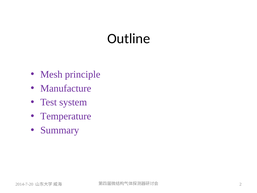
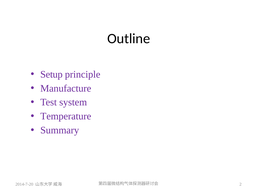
Mesh: Mesh -> Setup (51, 74)
